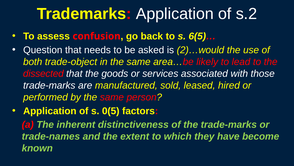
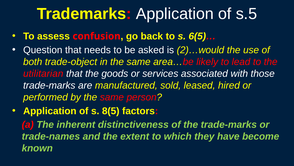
s.2: s.2 -> s.5 (246, 14)
dissected: dissected -> utilitarian (43, 73)
0(5: 0(5 -> 8(5 (111, 111)
